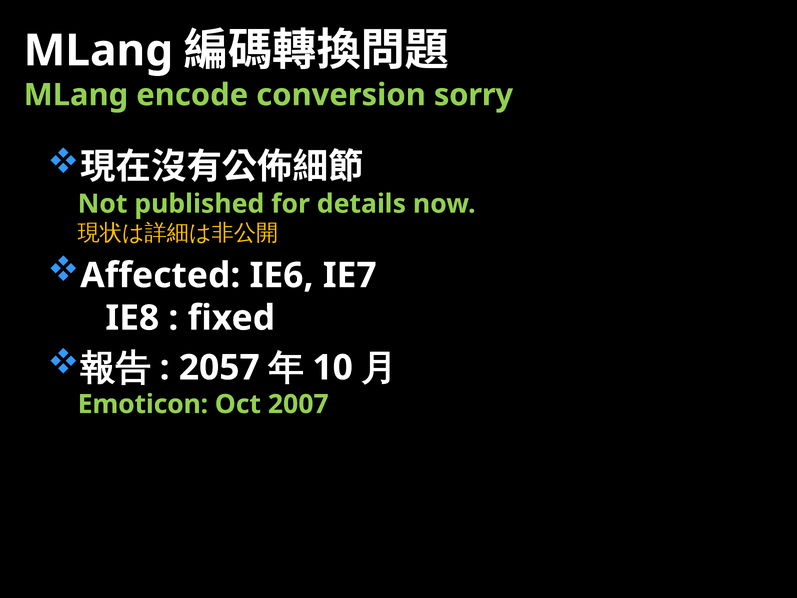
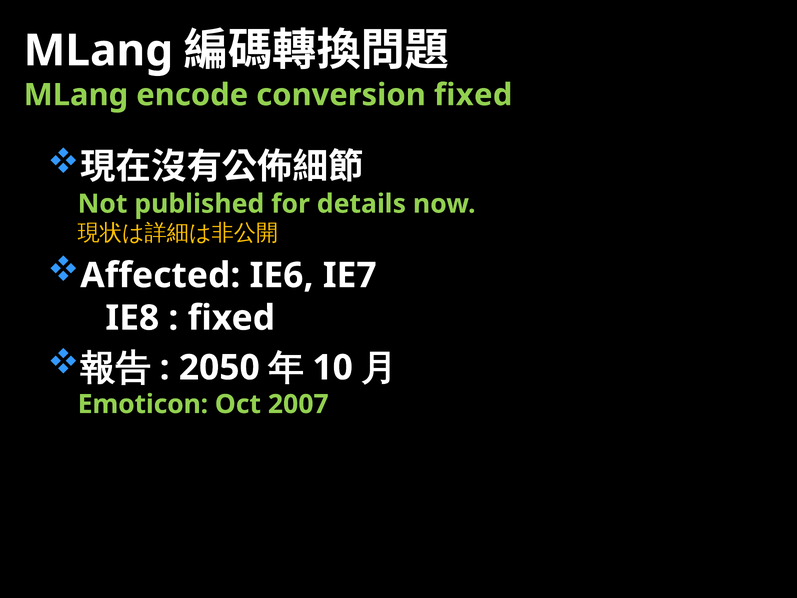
conversion sorry: sorry -> fixed (473, 95)
2057: 2057 -> 2050 (219, 368)
